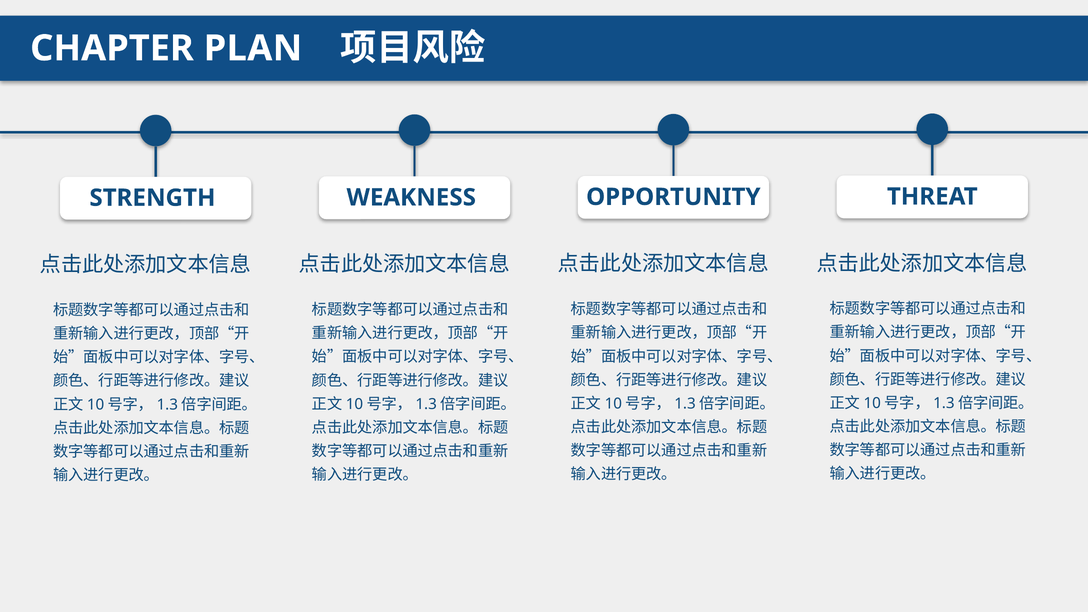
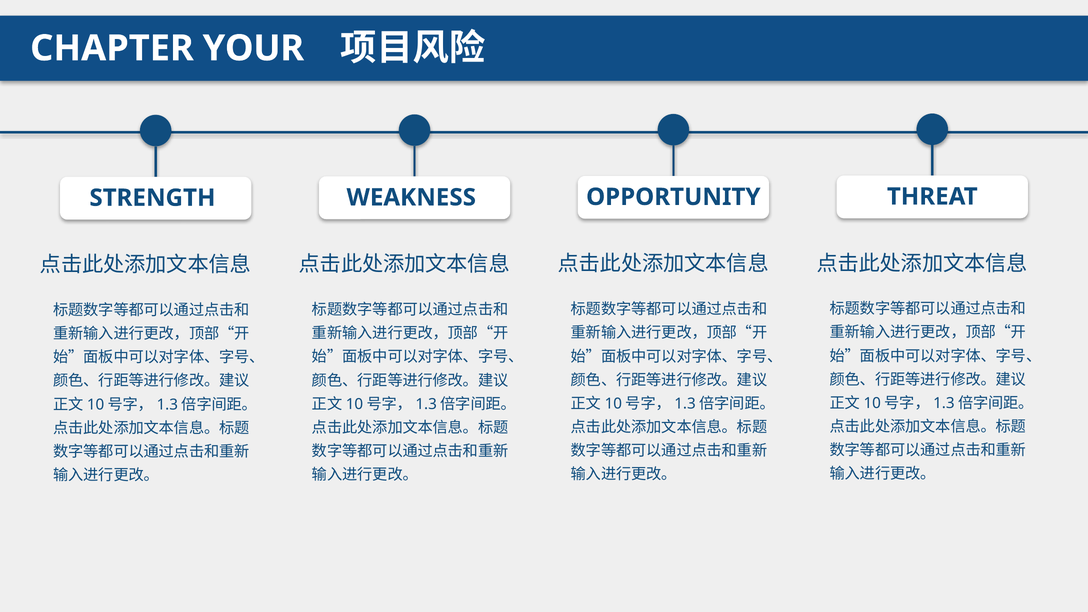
PLAN: PLAN -> YOUR (253, 48)
